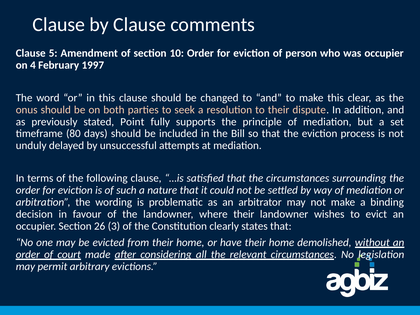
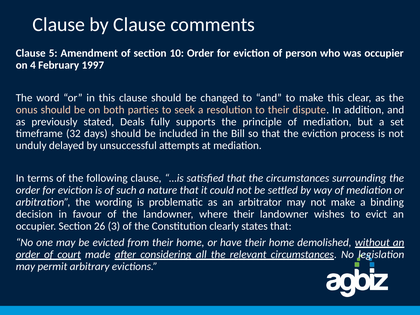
Point: Point -> Deals (132, 122)
80: 80 -> 32 (73, 134)
